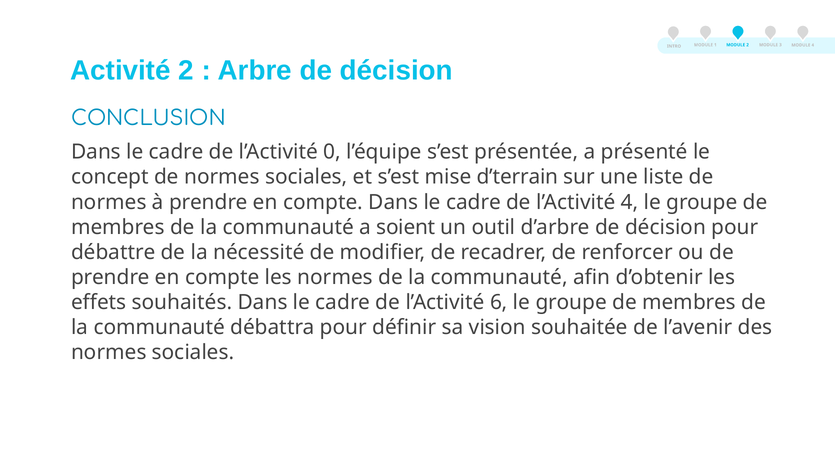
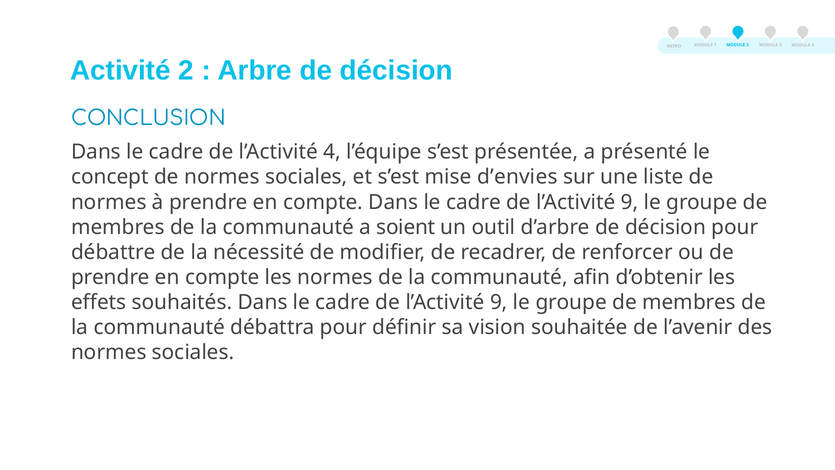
l’Activité 0: 0 -> 4 (332, 152)
d’terrain: d’terrain -> d’envies (517, 177)
4: 4 -> 9 (630, 202)
6: 6 -> 9 (499, 302)
